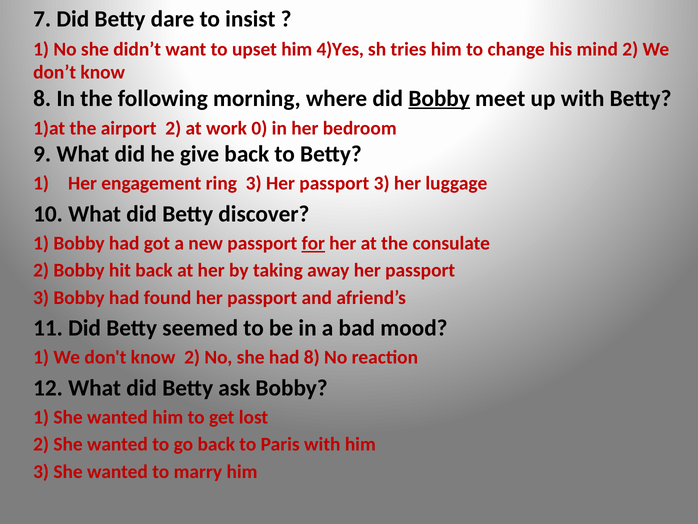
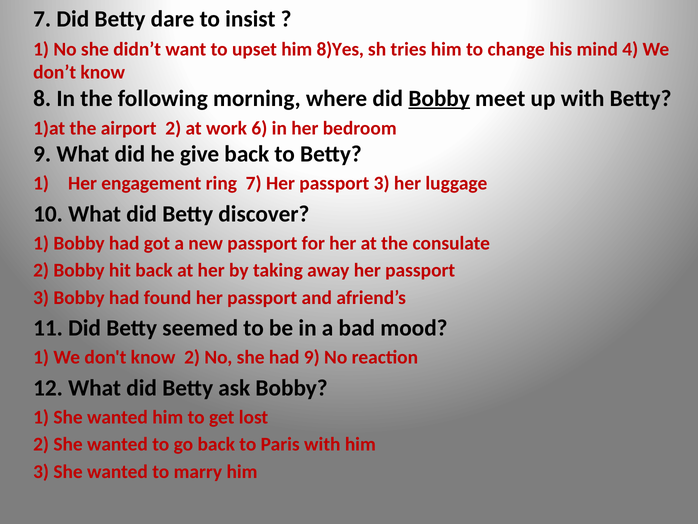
4)Yes: 4)Yes -> 8)Yes (340, 49)
mind 2: 2 -> 4 (630, 49)
0: 0 -> 6 (259, 128)
ring 3: 3 -> 7 (254, 183)
for underline: present -> none (313, 243)
had 8: 8 -> 9 (312, 357)
